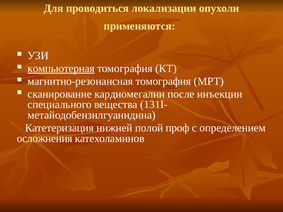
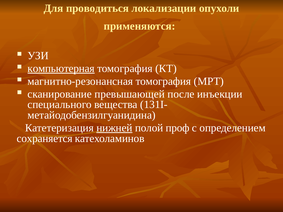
кардиомегалии: кардиомегалии -> превышающей (130, 94)
нижней underline: none -> present (114, 128)
осложнения: осложнения -> сохраняется (45, 139)
